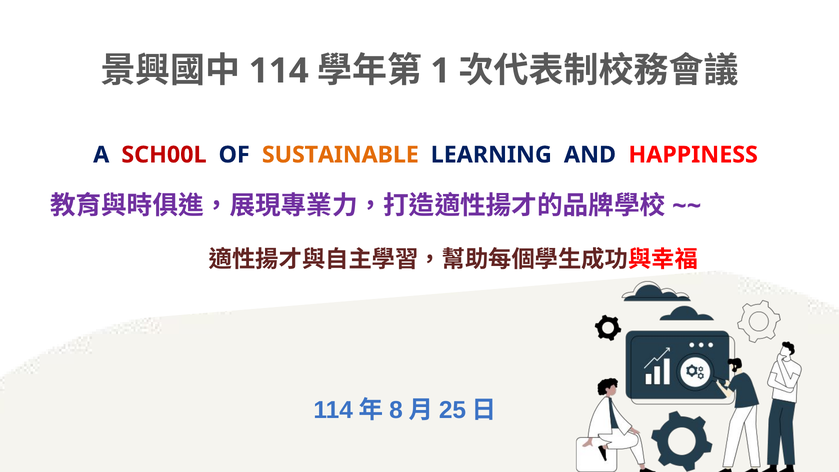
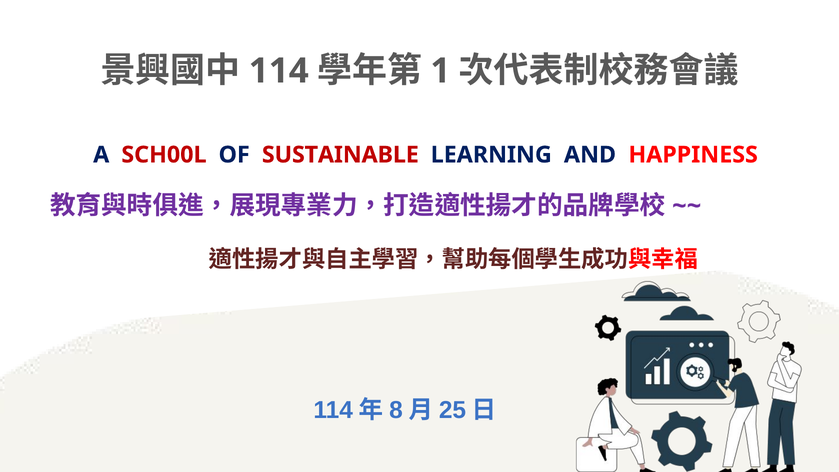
SUSTAINABLE colour: orange -> red (340, 155)
